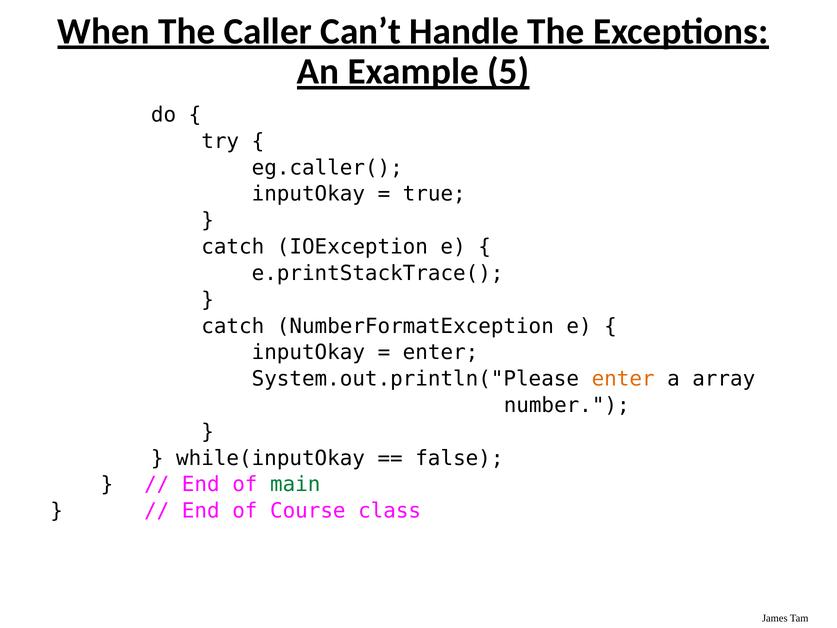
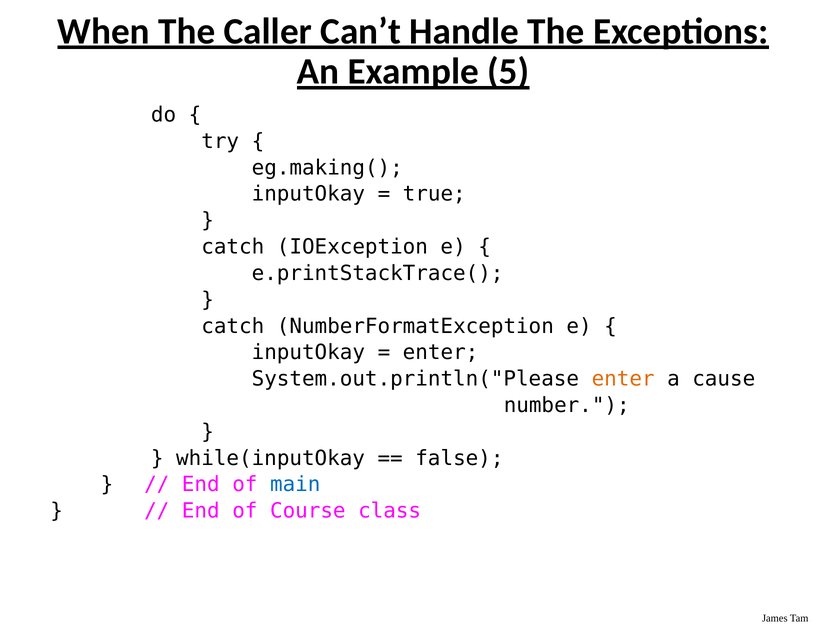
eg.caller(: eg.caller( -> eg.making( (327, 168)
array: array -> cause (724, 379)
main colour: green -> blue (295, 484)
